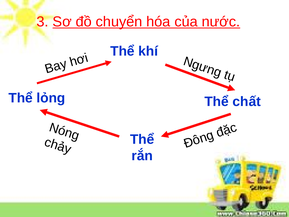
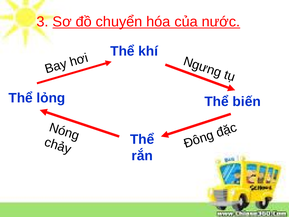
chất: chất -> biến (247, 101)
